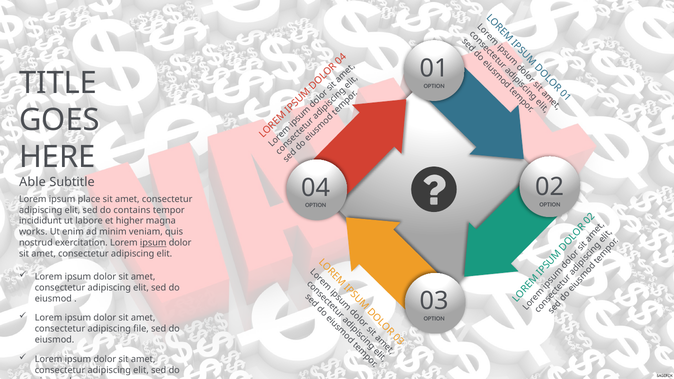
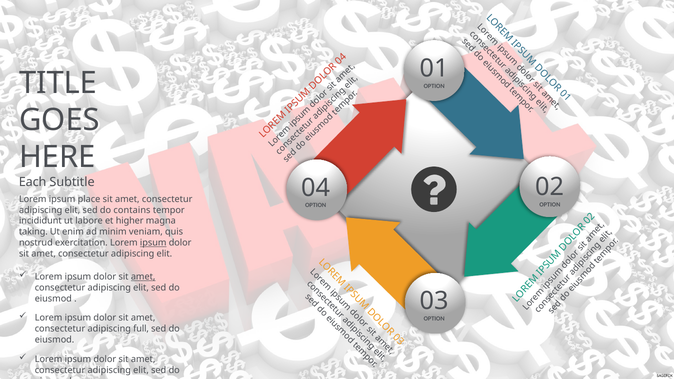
Able: Able -> Each (33, 182)
works: works -> taking (33, 232)
amet underline: none -> present (143, 277)
file: file -> full (141, 329)
